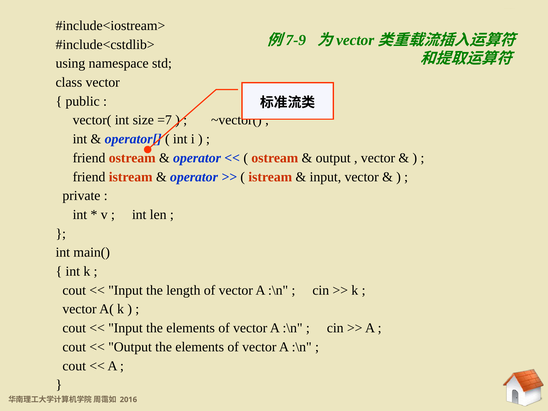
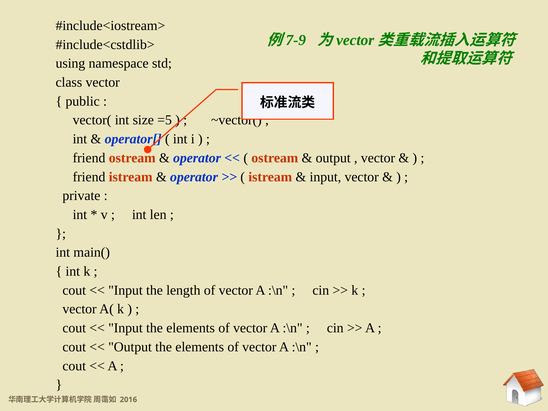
=7: =7 -> =5 (165, 120)
